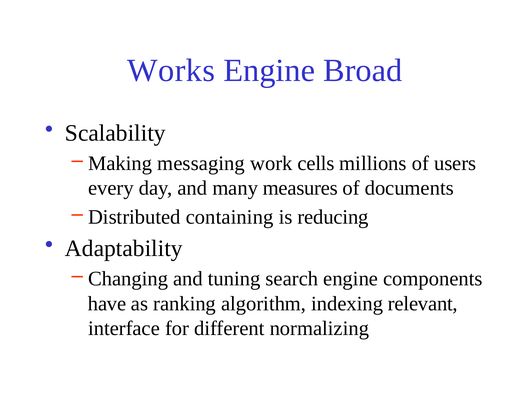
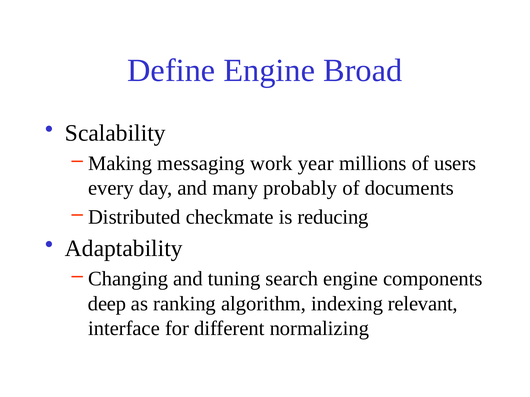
Works: Works -> Define (171, 71)
cells: cells -> year (316, 164)
measures: measures -> probably (300, 188)
containing: containing -> checkmate (230, 217)
have: have -> deep (107, 304)
